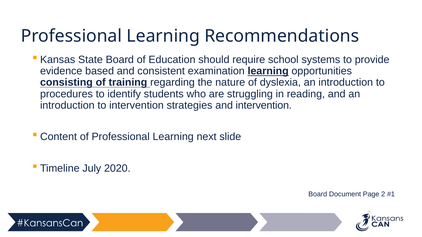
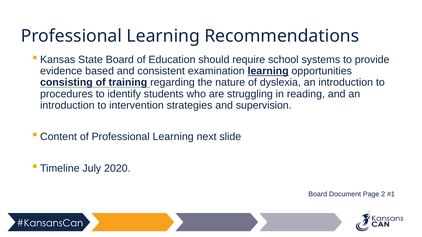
and intervention: intervention -> supervision (264, 105)
